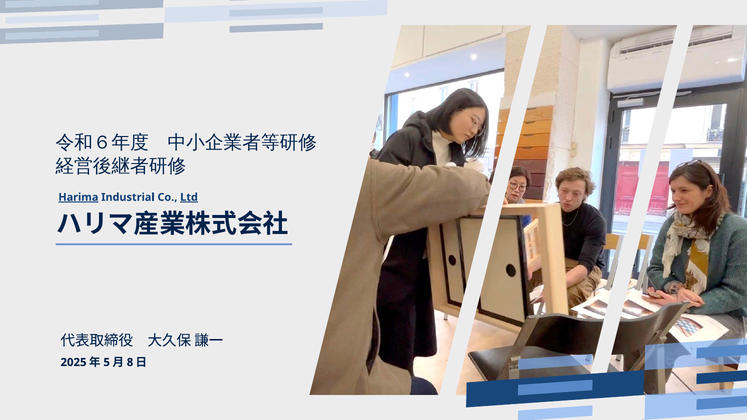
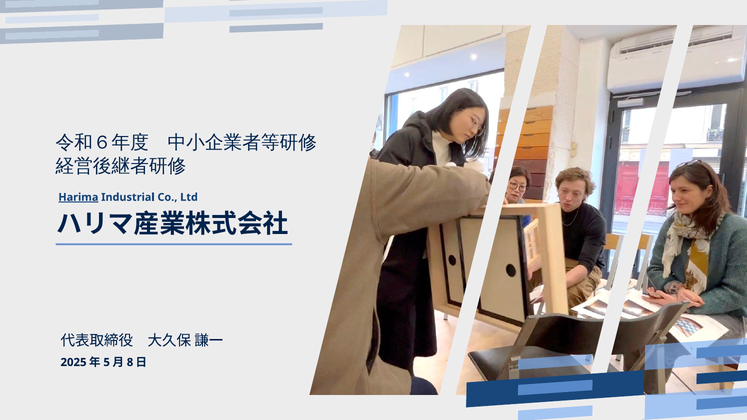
Ltd underline: present -> none (189, 197)
